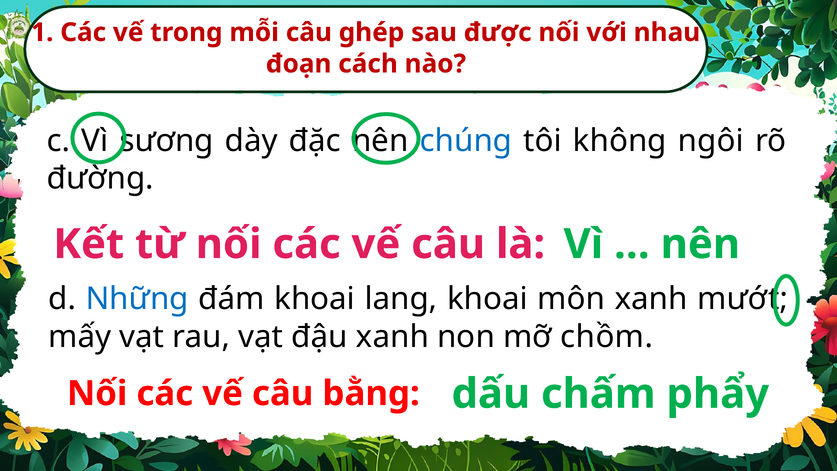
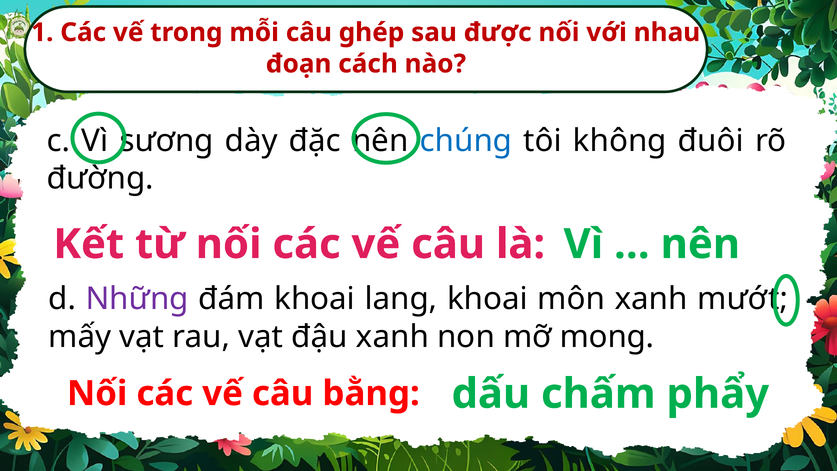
ngôi: ngôi -> đuôi (711, 141)
Những colour: blue -> purple (137, 299)
chồm: chồm -> mong (607, 337)
